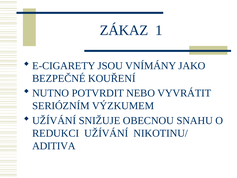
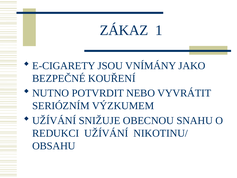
ADITIVA: ADITIVA -> OBSAHU (54, 146)
